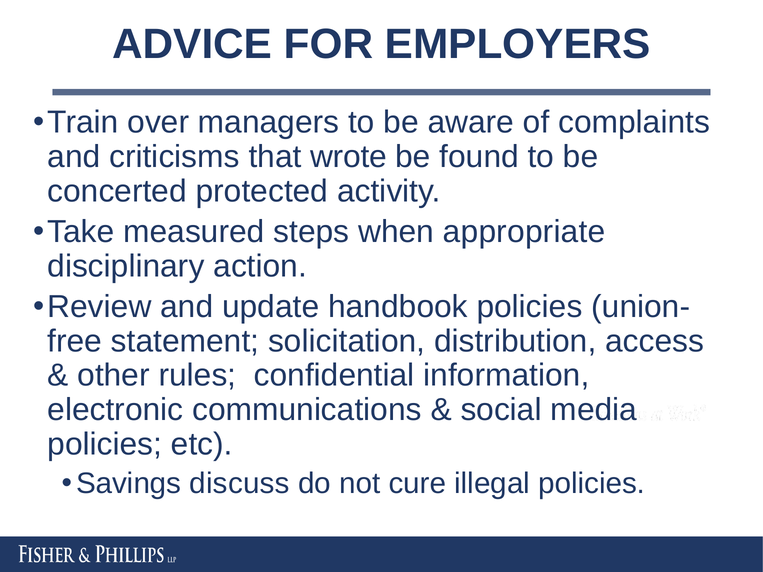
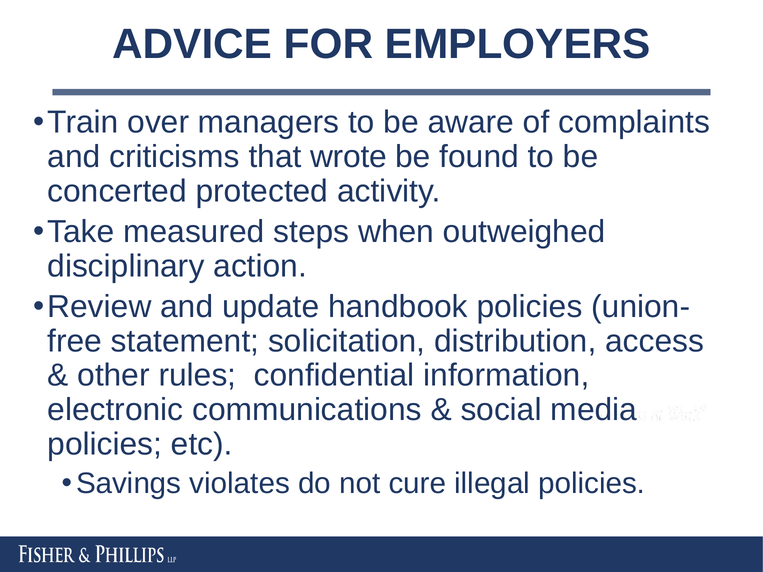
appropriate: appropriate -> outweighed (524, 232)
discuss: discuss -> violates (240, 484)
